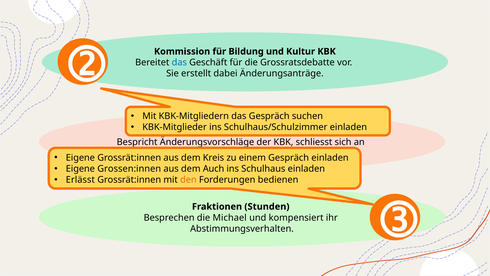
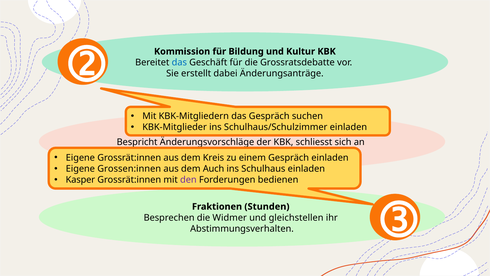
Erlässt: Erlässt -> Kasper (80, 180)
den colour: orange -> purple (188, 180)
Michael: Michael -> Widmer (230, 217)
kompensiert: kompensiert -> gleichstellen (296, 217)
